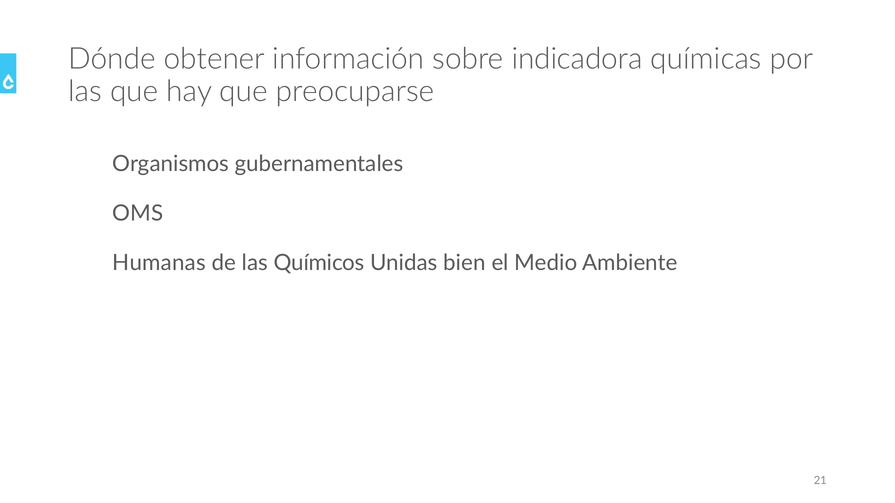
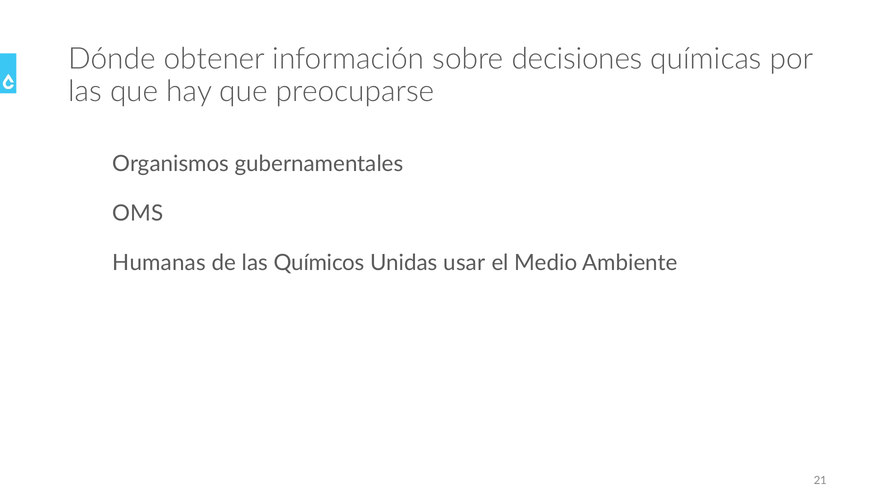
indicadora: indicadora -> decisiones (577, 59)
bien: bien -> usar (464, 263)
